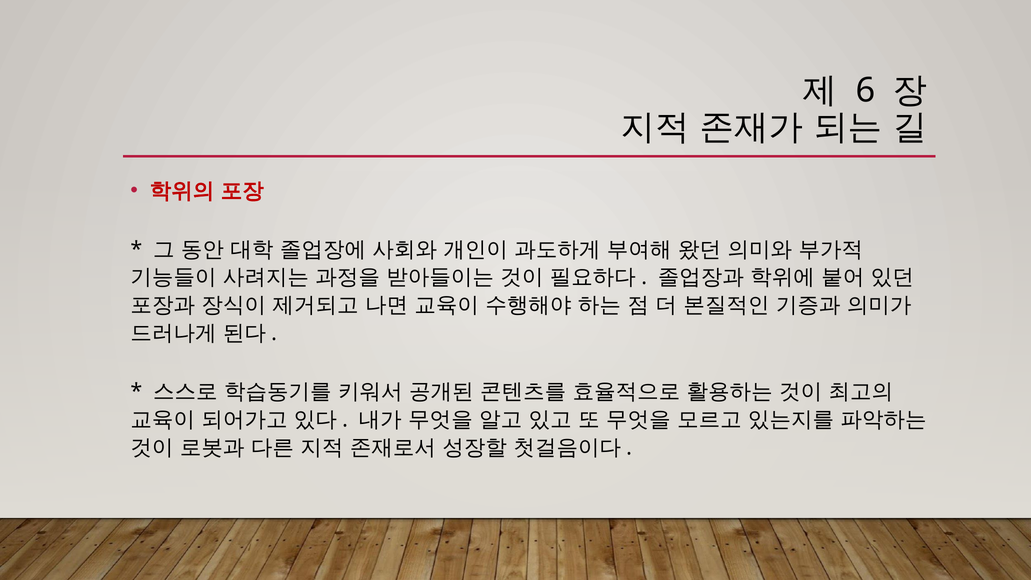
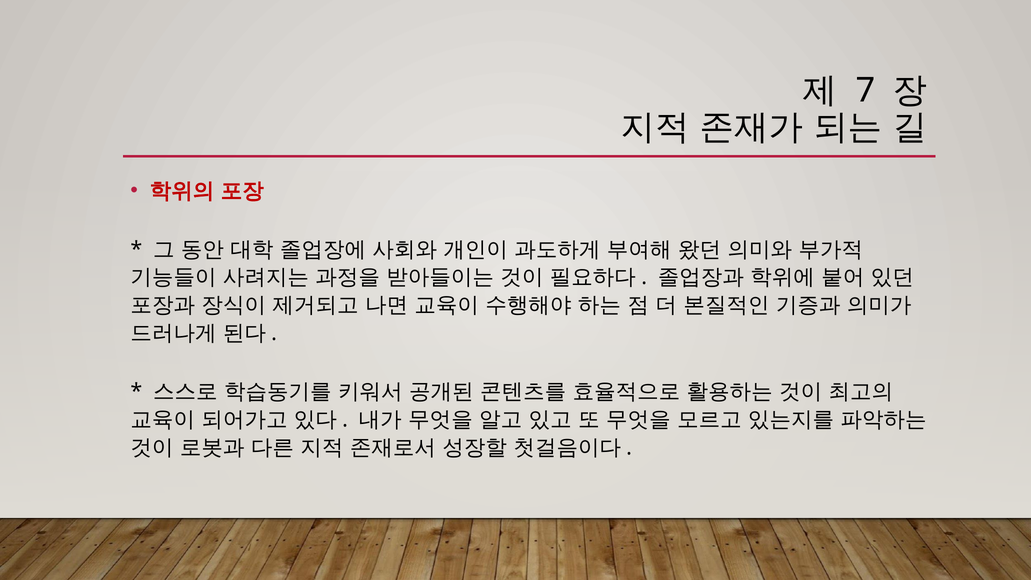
6: 6 -> 7 (866, 90)
